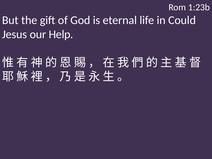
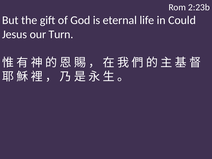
1:23b: 1:23b -> 2:23b (199, 7)
Help: Help -> Turn (61, 34)
